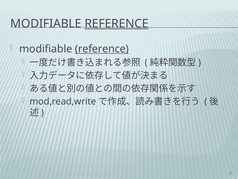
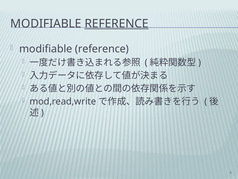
reference underline: present -> none (102, 49)
